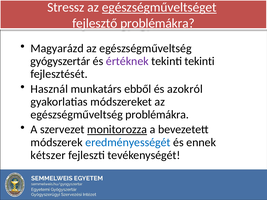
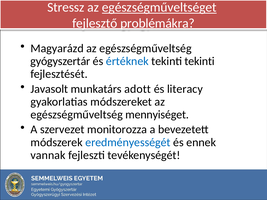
értéknek colour: purple -> blue (127, 61)
Használ: Használ -> Javasolt (49, 89)
ebből: ebből -> adott (138, 89)
azokról: azokról -> literacy (185, 89)
egészségműveltség problémákra: problémákra -> mennyiséget (157, 115)
monitorozza underline: present -> none (117, 130)
kétszer: kétszer -> vannak (48, 155)
